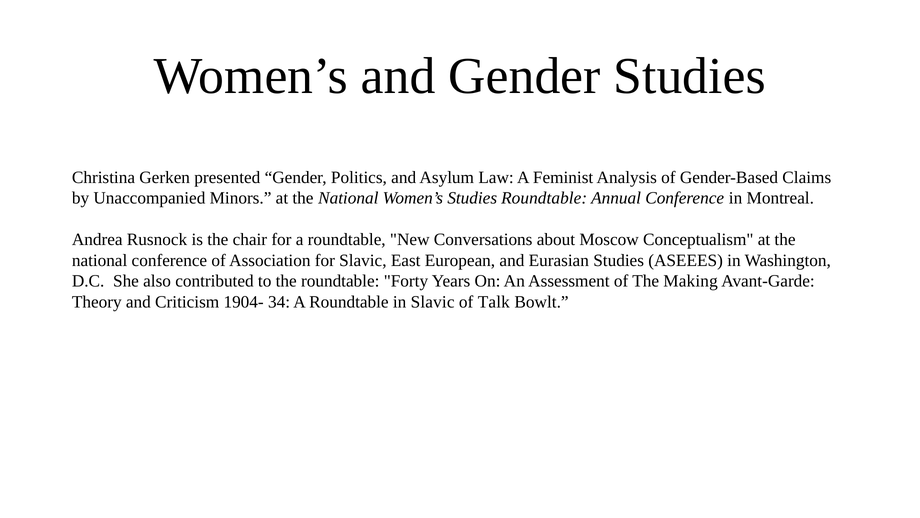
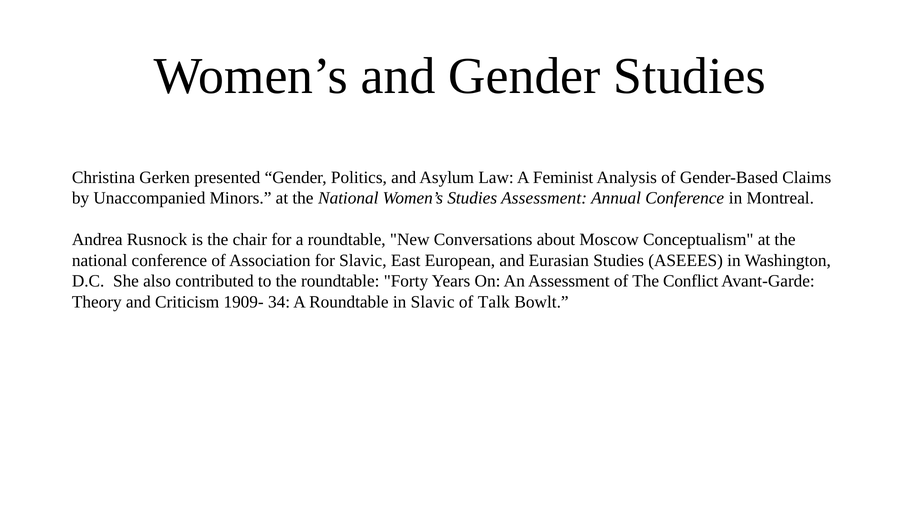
Studies Roundtable: Roundtable -> Assessment (544, 198)
Making: Making -> Conflict (691, 281)
1904-: 1904- -> 1909- (244, 302)
